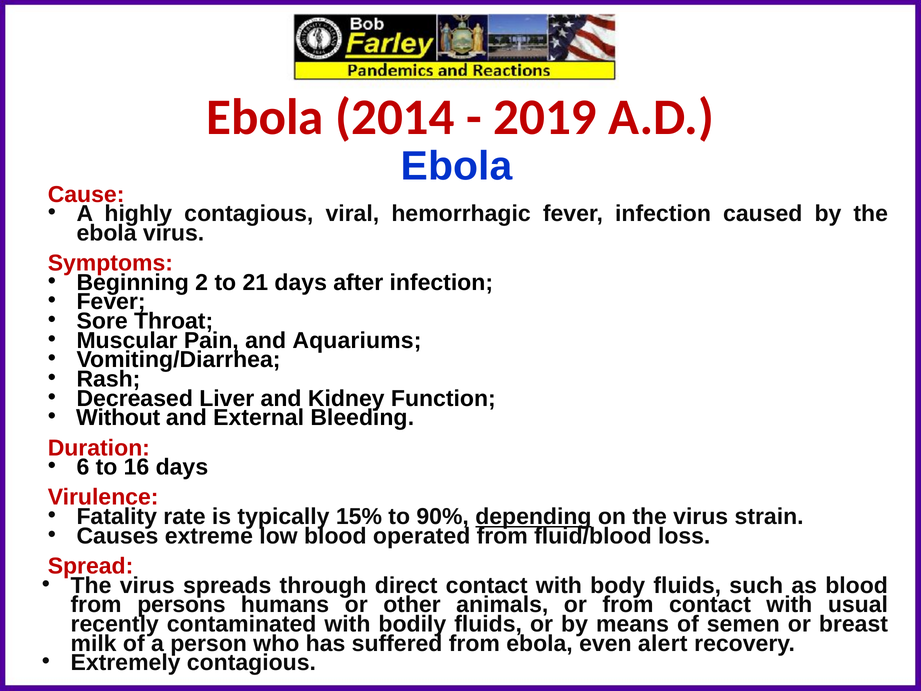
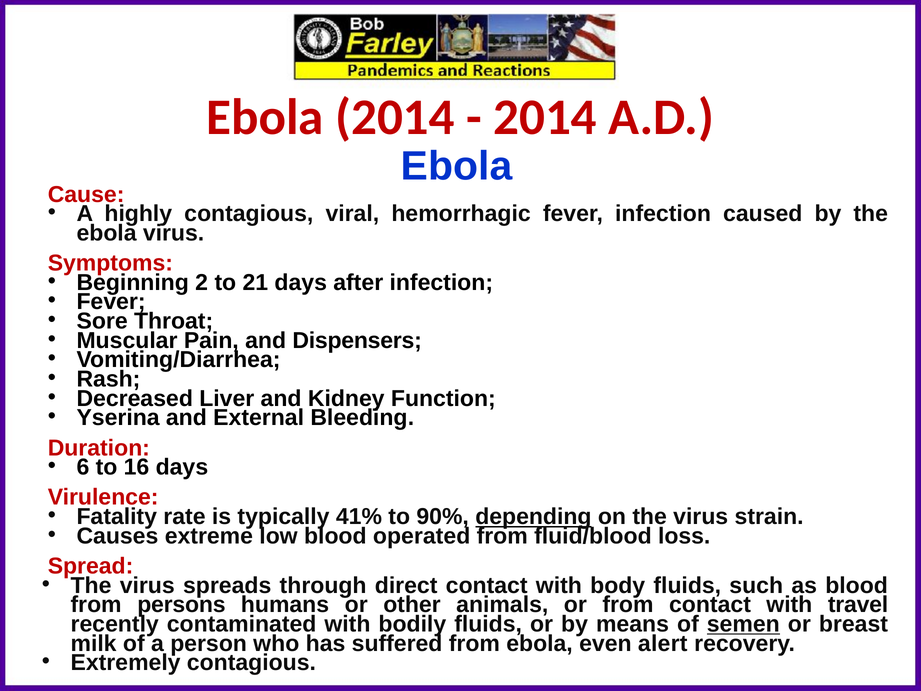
2019: 2019 -> 2014 (545, 117)
Aquariums: Aquariums -> Dispensers (357, 340)
Without: Without -> Yserina (118, 418)
15%: 15% -> 41% (359, 517)
usual: usual -> travel (858, 605)
semen underline: none -> present (743, 624)
